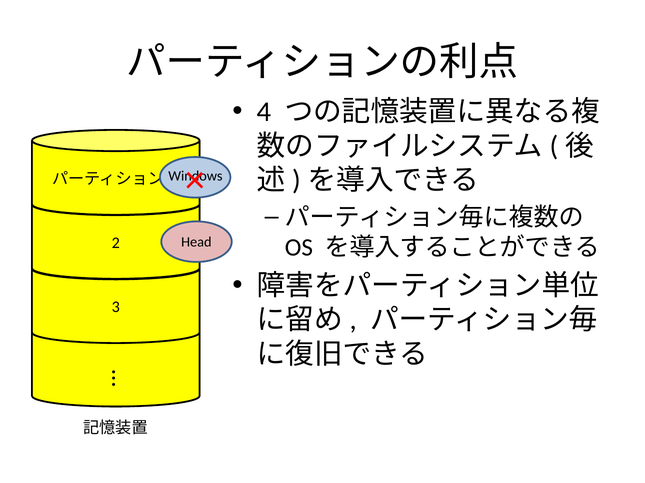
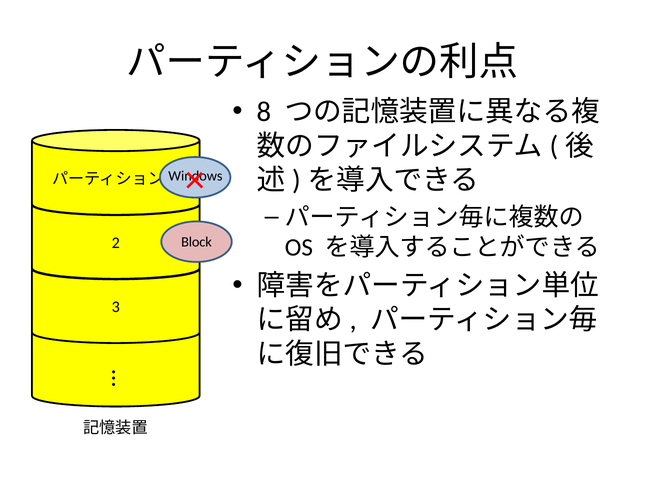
4: 4 -> 8 (264, 112)
Head: Head -> Block (196, 242)
